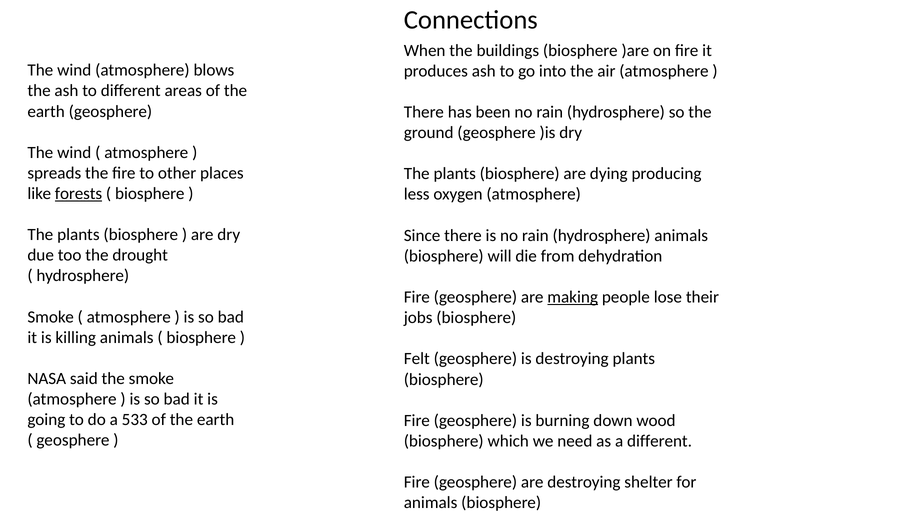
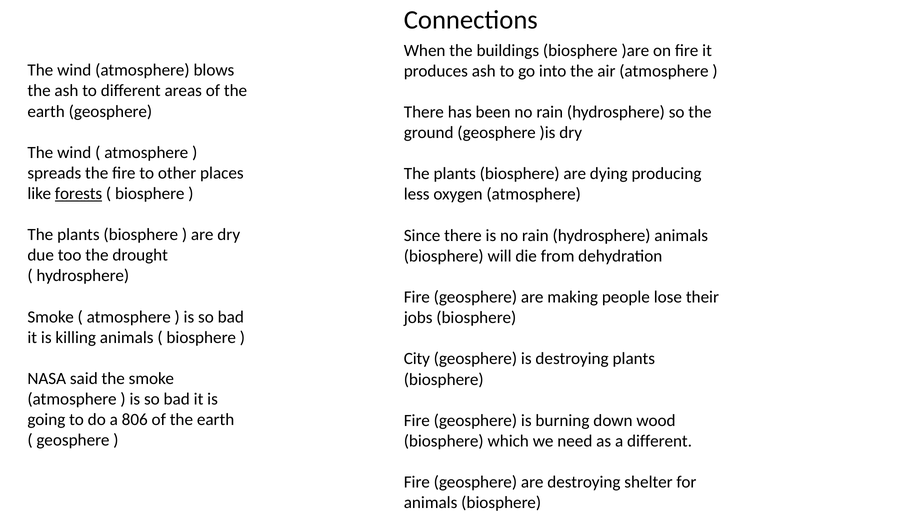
making underline: present -> none (573, 298)
Felt: Felt -> City (417, 359)
533: 533 -> 806 (135, 420)
